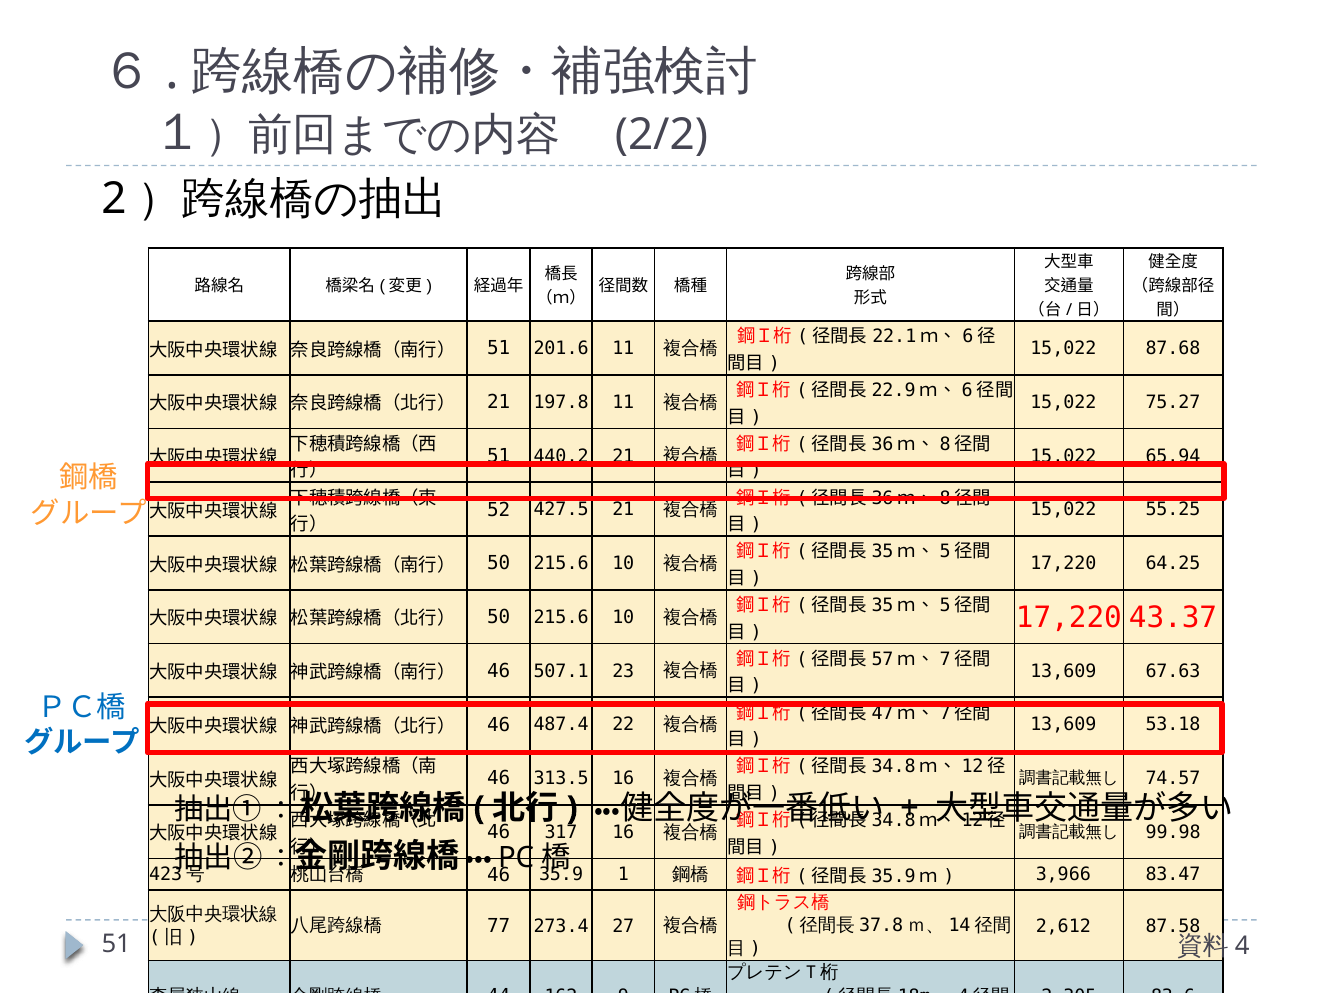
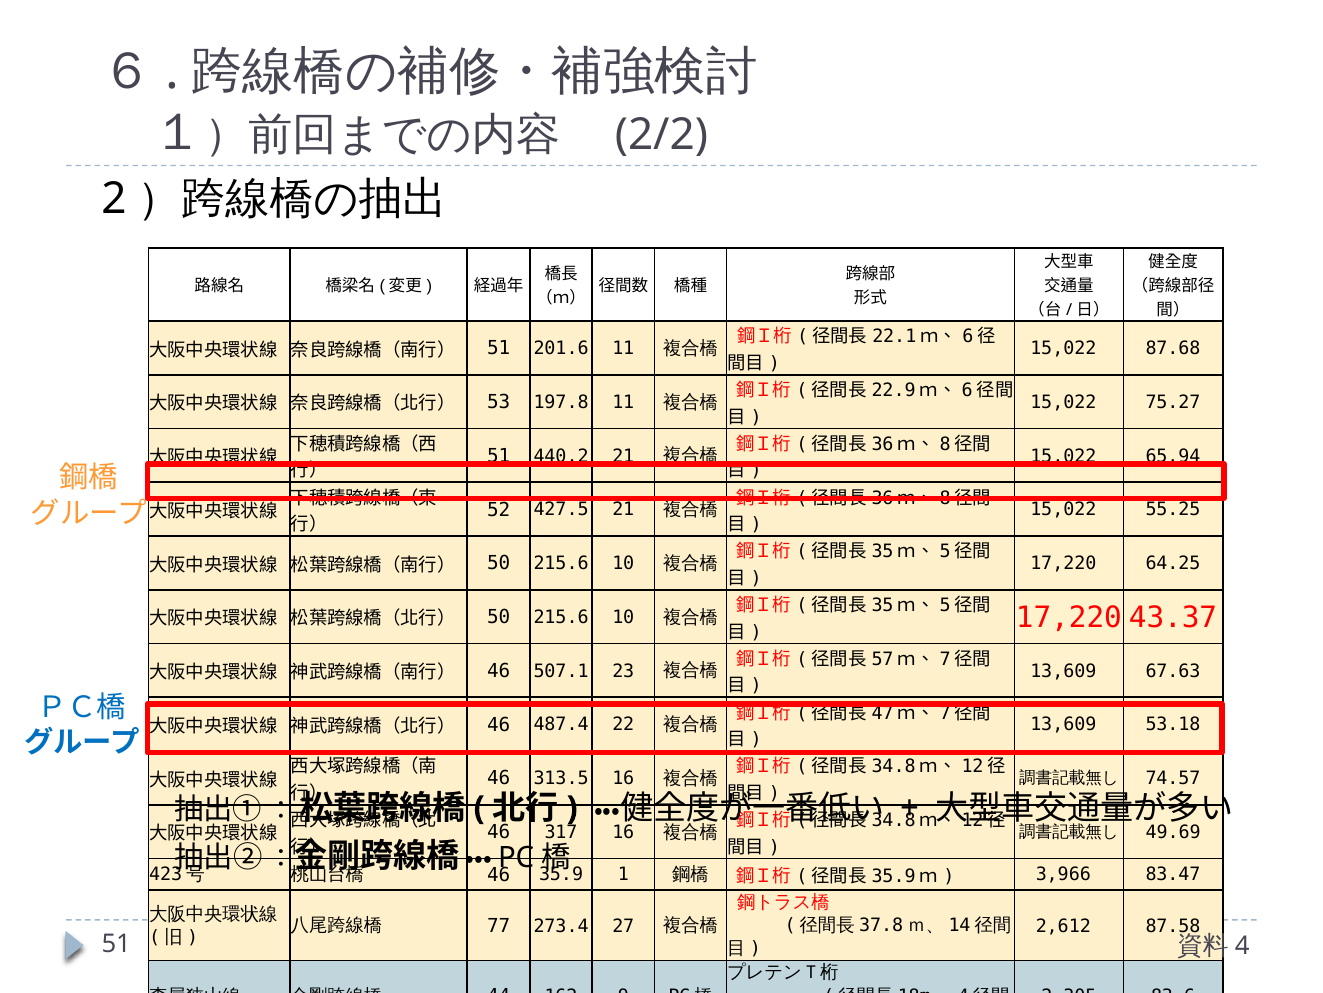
21: 21 -> 53 (499, 402)
99.98: 99.98 -> 49.69 (1173, 832)
